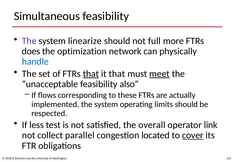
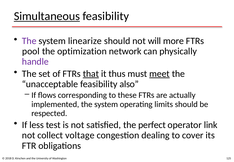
Simultaneous underline: none -> present (47, 16)
full: full -> will (154, 41)
does: does -> pool (31, 51)
handle colour: blue -> purple (35, 62)
it that: that -> thus (117, 74)
overall: overall -> perfect (152, 125)
parallel: parallel -> voltage (80, 135)
located: located -> dealing (155, 135)
cover underline: present -> none (193, 135)
